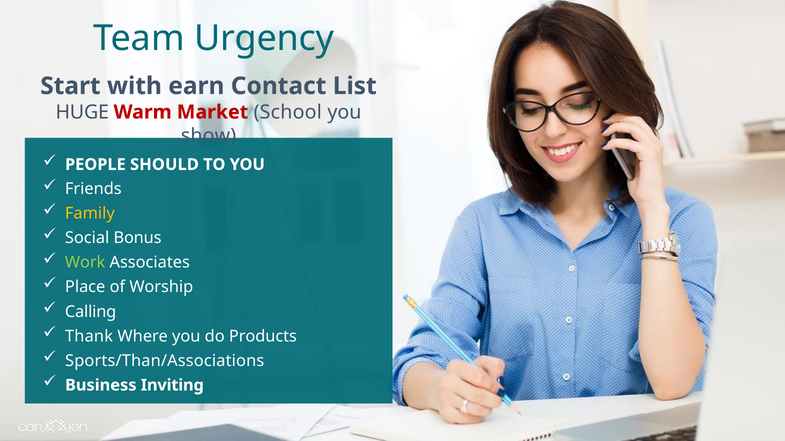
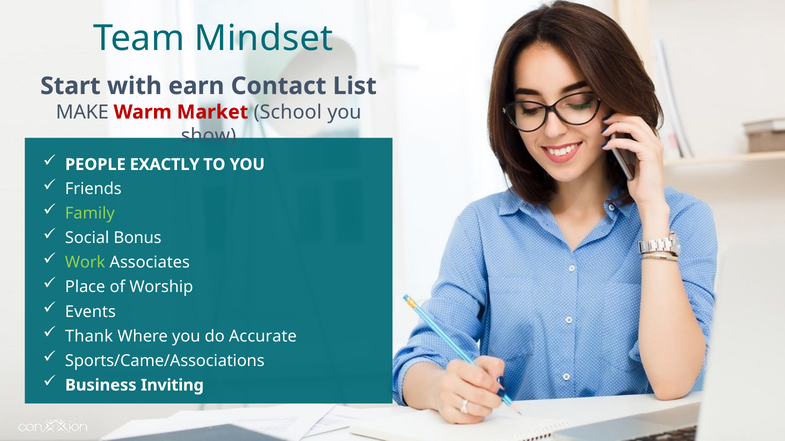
Urgency: Urgency -> Mindset (264, 38)
HUGE: HUGE -> MAKE (82, 112)
SHOULD: SHOULD -> EXACTLY (165, 165)
Family colour: yellow -> light green (90, 214)
Calling: Calling -> Events (90, 312)
Products: Products -> Accurate (263, 337)
Sports/Than/Associations: Sports/Than/Associations -> Sports/Came/Associations (165, 361)
